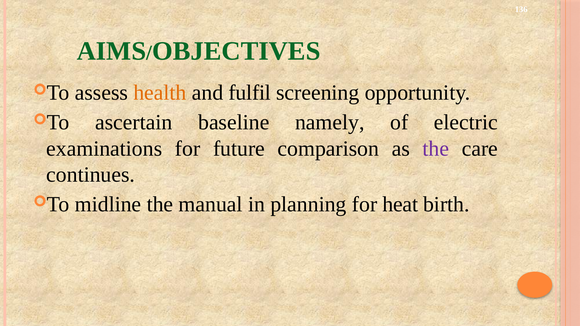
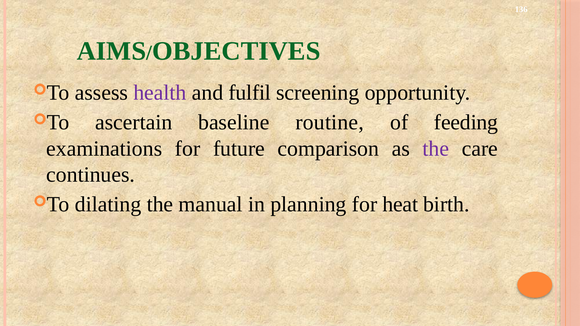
health colour: orange -> purple (160, 93)
namely: namely -> routine (330, 123)
electric: electric -> feeding (466, 123)
midline: midline -> dilating (108, 204)
